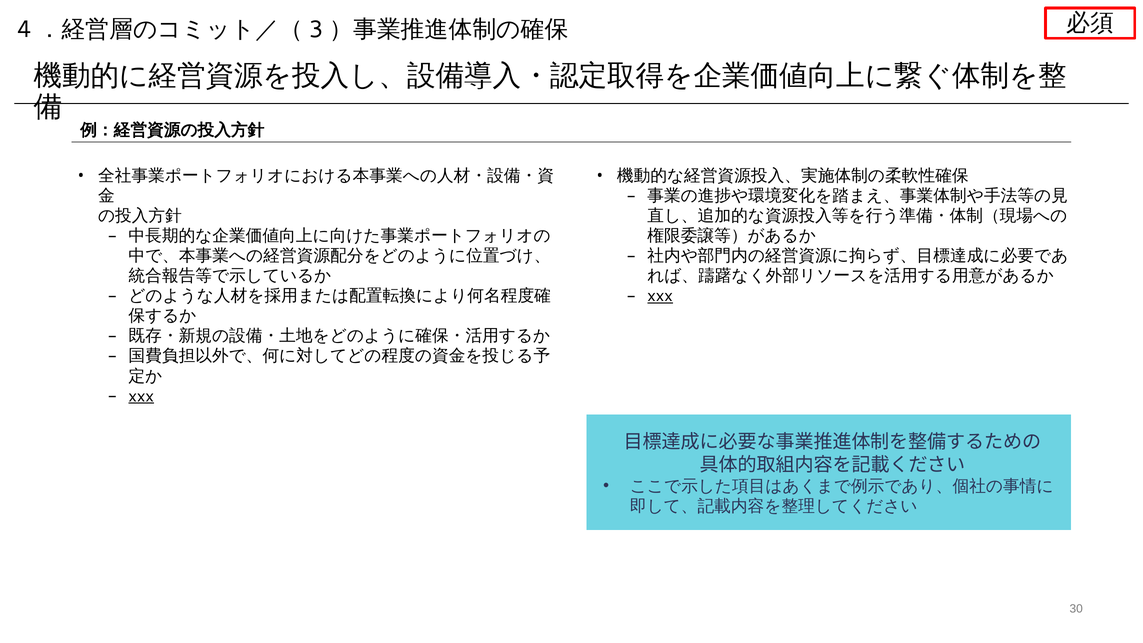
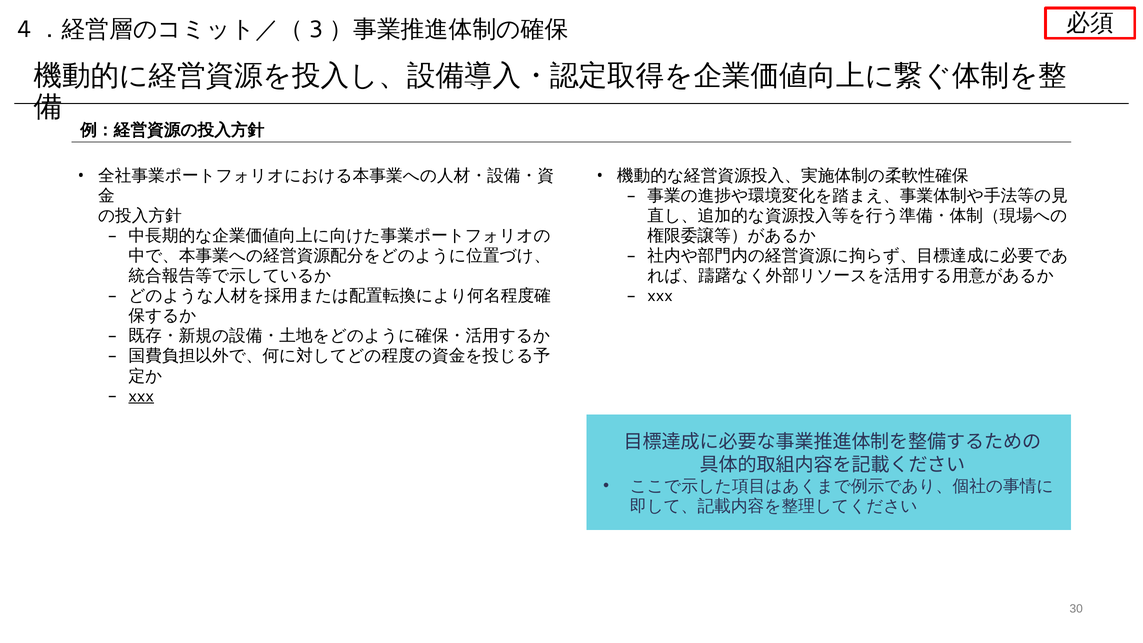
xxx underline: present -> none (660, 296)
